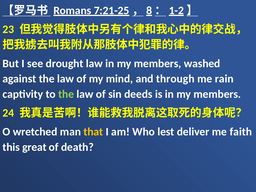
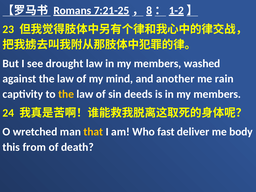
through: through -> another (175, 79)
the colour: light green -> yellow (66, 94)
lest: lest -> fast (166, 132)
faith: faith -> body (241, 132)
great: great -> from (34, 147)
